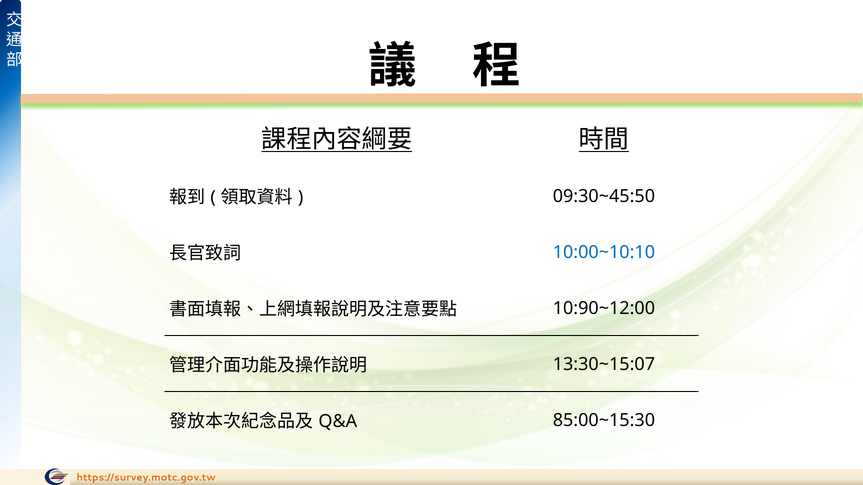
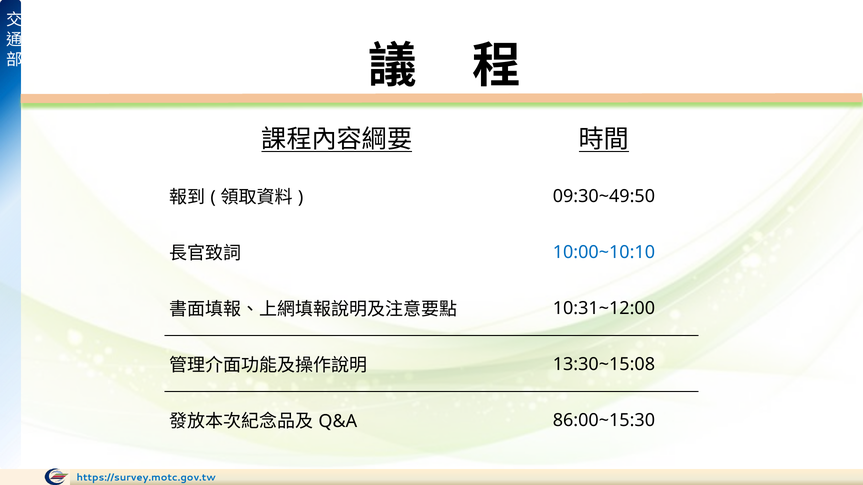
09:30~45:50: 09:30~45:50 -> 09:30~49:50 (604, 197)
10:90~12:00: 10:90~12:00 -> 10:31~12:00 (604, 309)
13:30~15:07: 13:30~15:07 -> 13:30~15:08 (604, 365)
85:00~15:30: 85:00~15:30 -> 86:00~15:30 (604, 421)
https://survey.motc.gov.tw colour: orange -> blue (146, 478)
